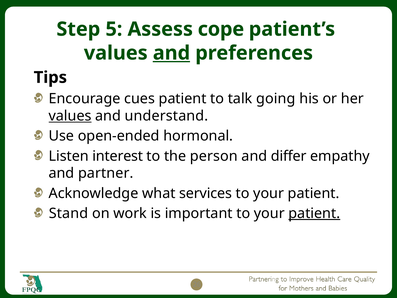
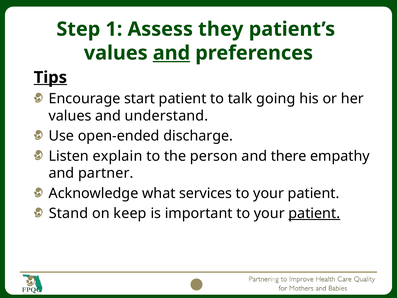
5: 5 -> 1 (114, 29)
cope: cope -> they (221, 29)
Tips underline: none -> present (50, 77)
cues: cues -> start (140, 99)
values underline: present -> none (70, 116)
hormonal: hormonal -> discharge (198, 136)
interest: interest -> explain (118, 156)
differ: differ -> there (289, 156)
work: work -> keep (130, 213)
